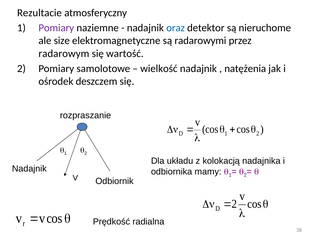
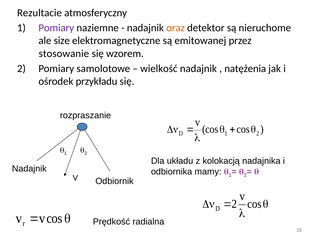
oraz colour: blue -> orange (176, 28)
radarowymi: radarowymi -> emitowanej (200, 41)
radarowym: radarowym -> stosowanie (64, 54)
wartość: wartość -> wzorem (125, 54)
deszczem: deszczem -> przykładu (97, 81)
